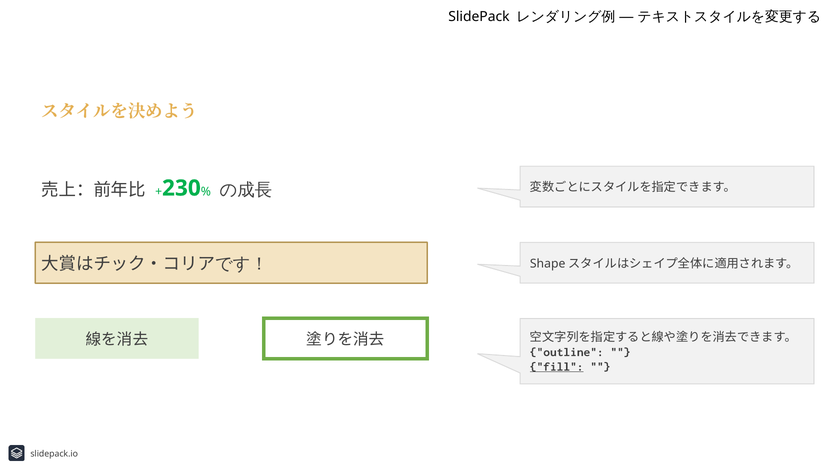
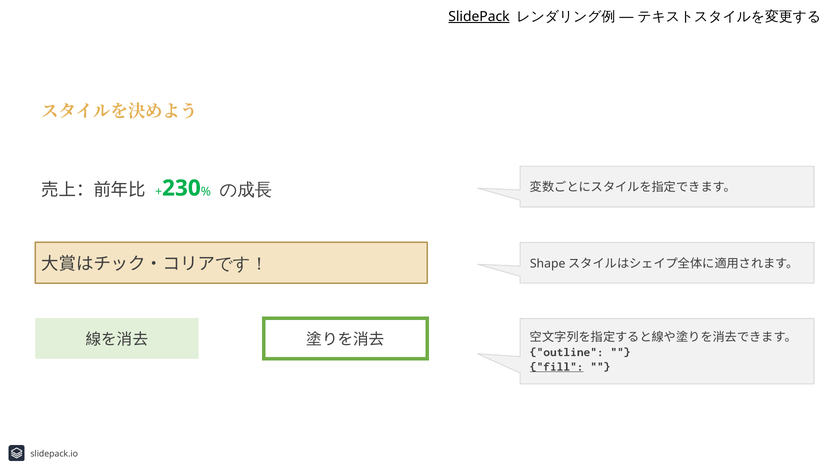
SlidePack underline: none -> present (479, 16)
